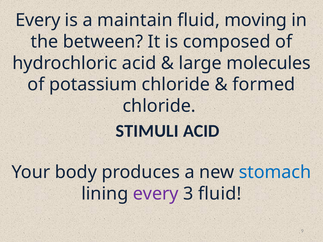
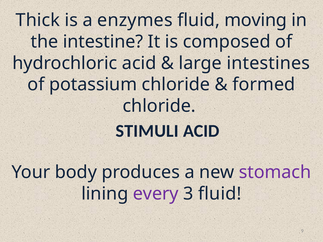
Every: Every -> Thick (38, 20)
maintain: maintain -> enzymes (135, 20)
between: between -> intestine (103, 42)
molecules: molecules -> intestines (268, 63)
stomach colour: blue -> purple (275, 172)
